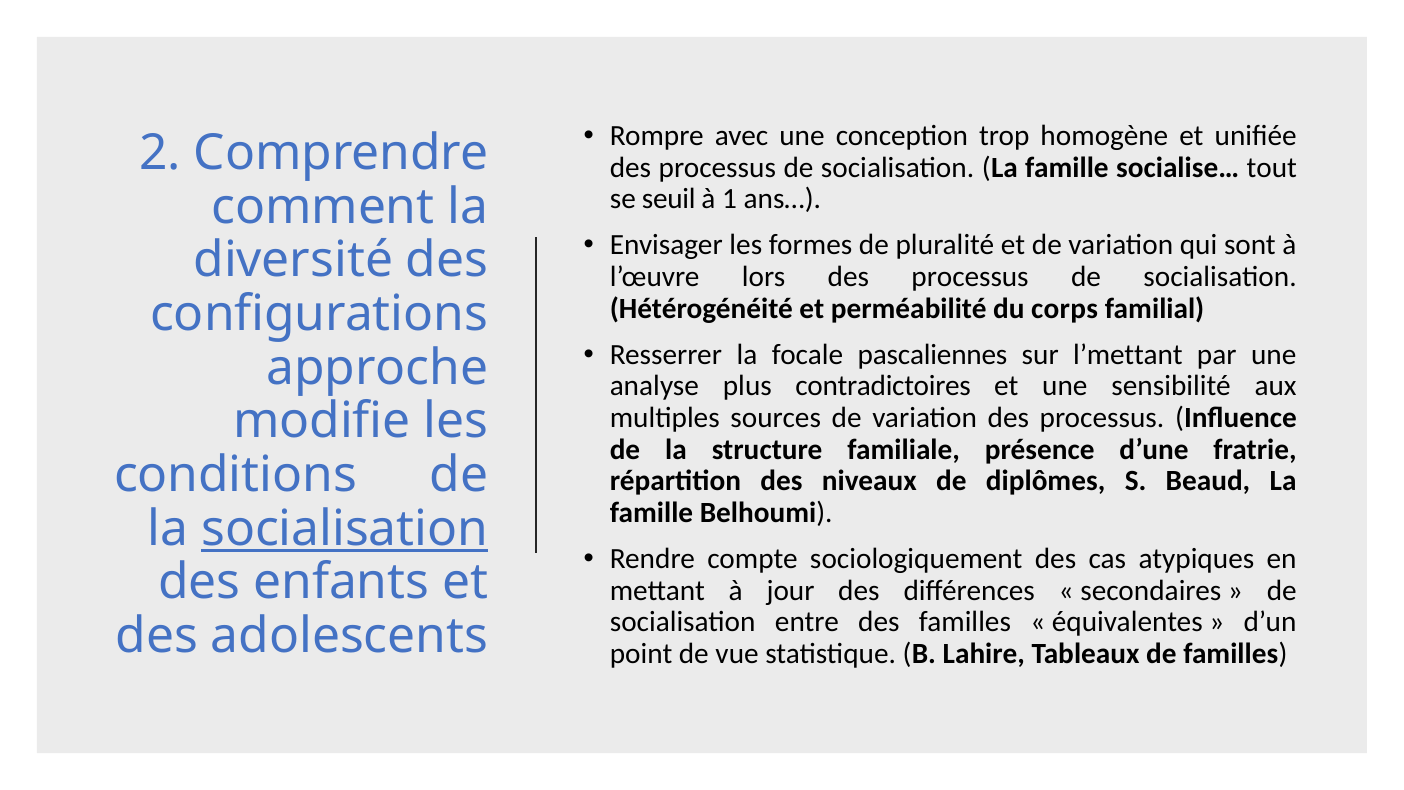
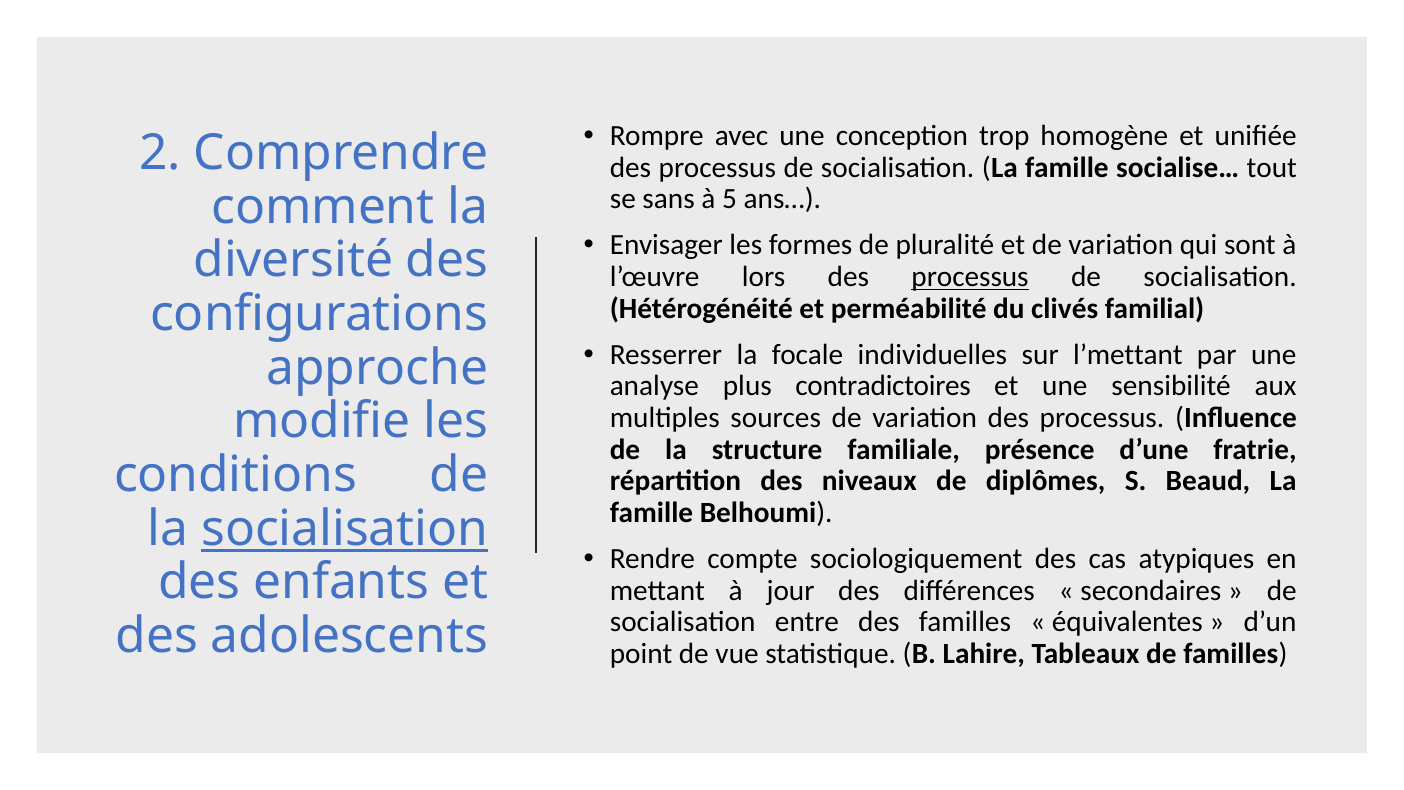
seuil: seuil -> sans (669, 199)
1: 1 -> 5 (730, 199)
processus underline: none -> present (970, 277)
corps: corps -> clivés (1065, 308)
pascaliennes: pascaliennes -> individuelles (932, 355)
